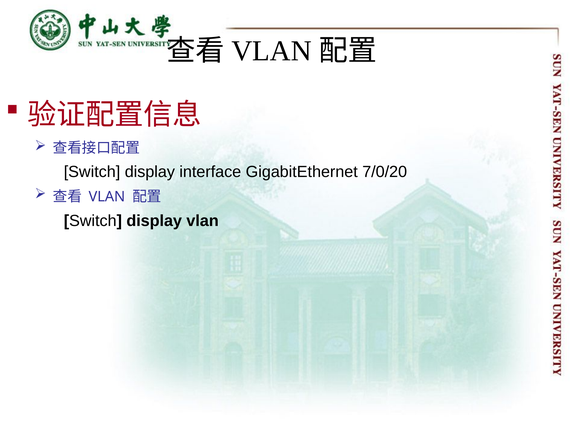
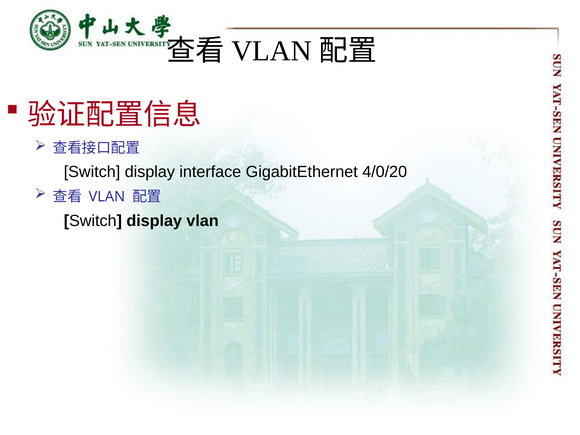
7/0/20: 7/0/20 -> 4/0/20 (385, 172)
